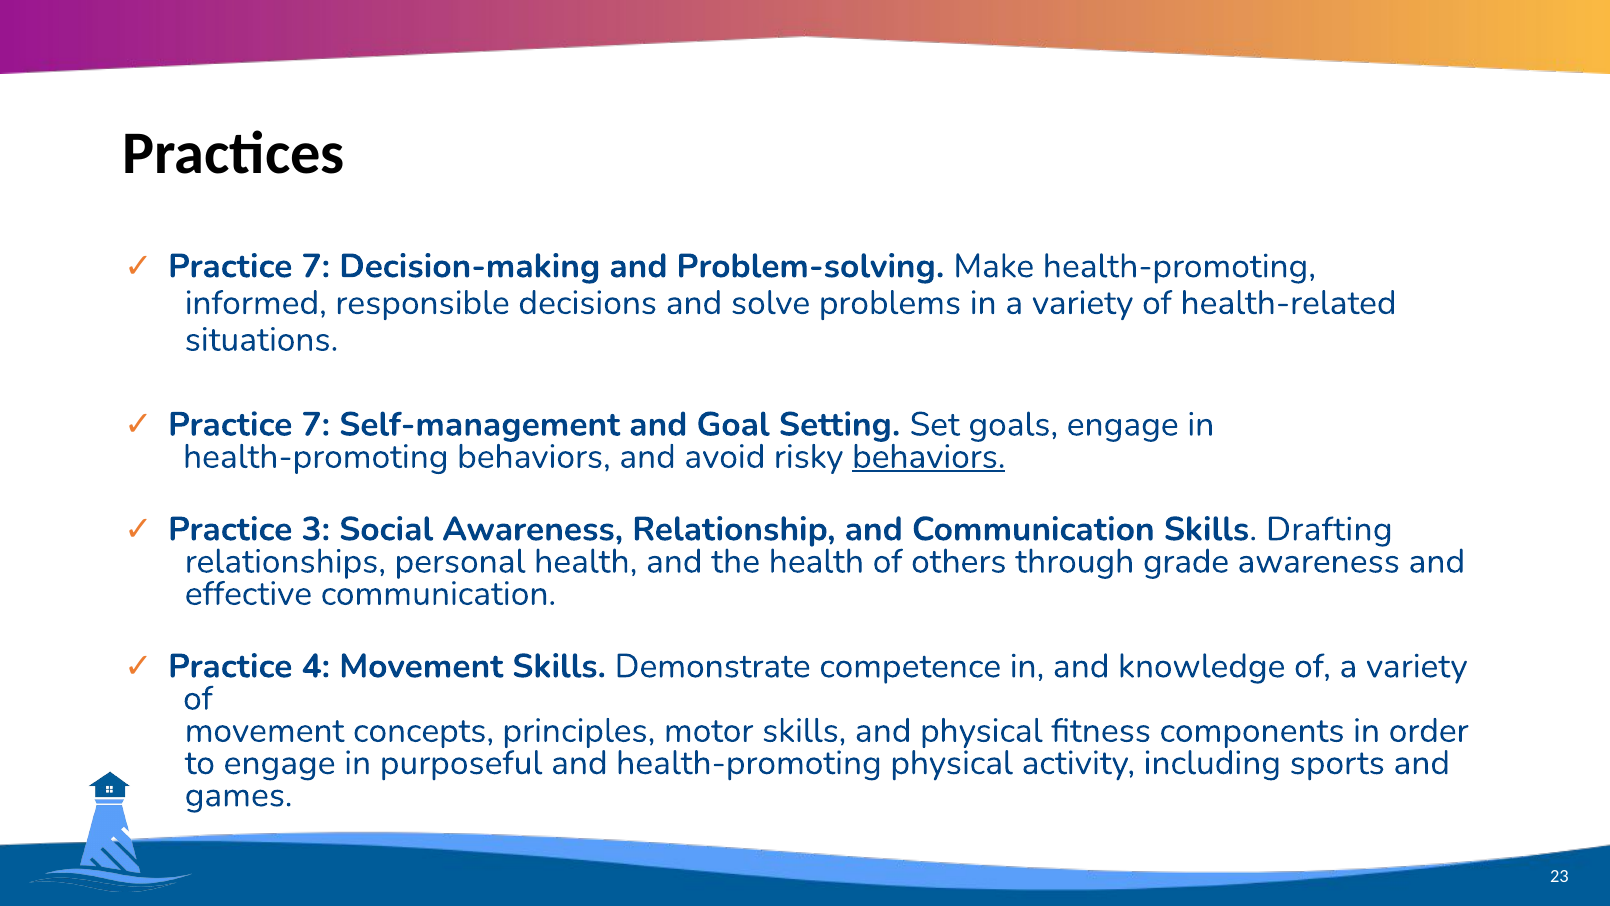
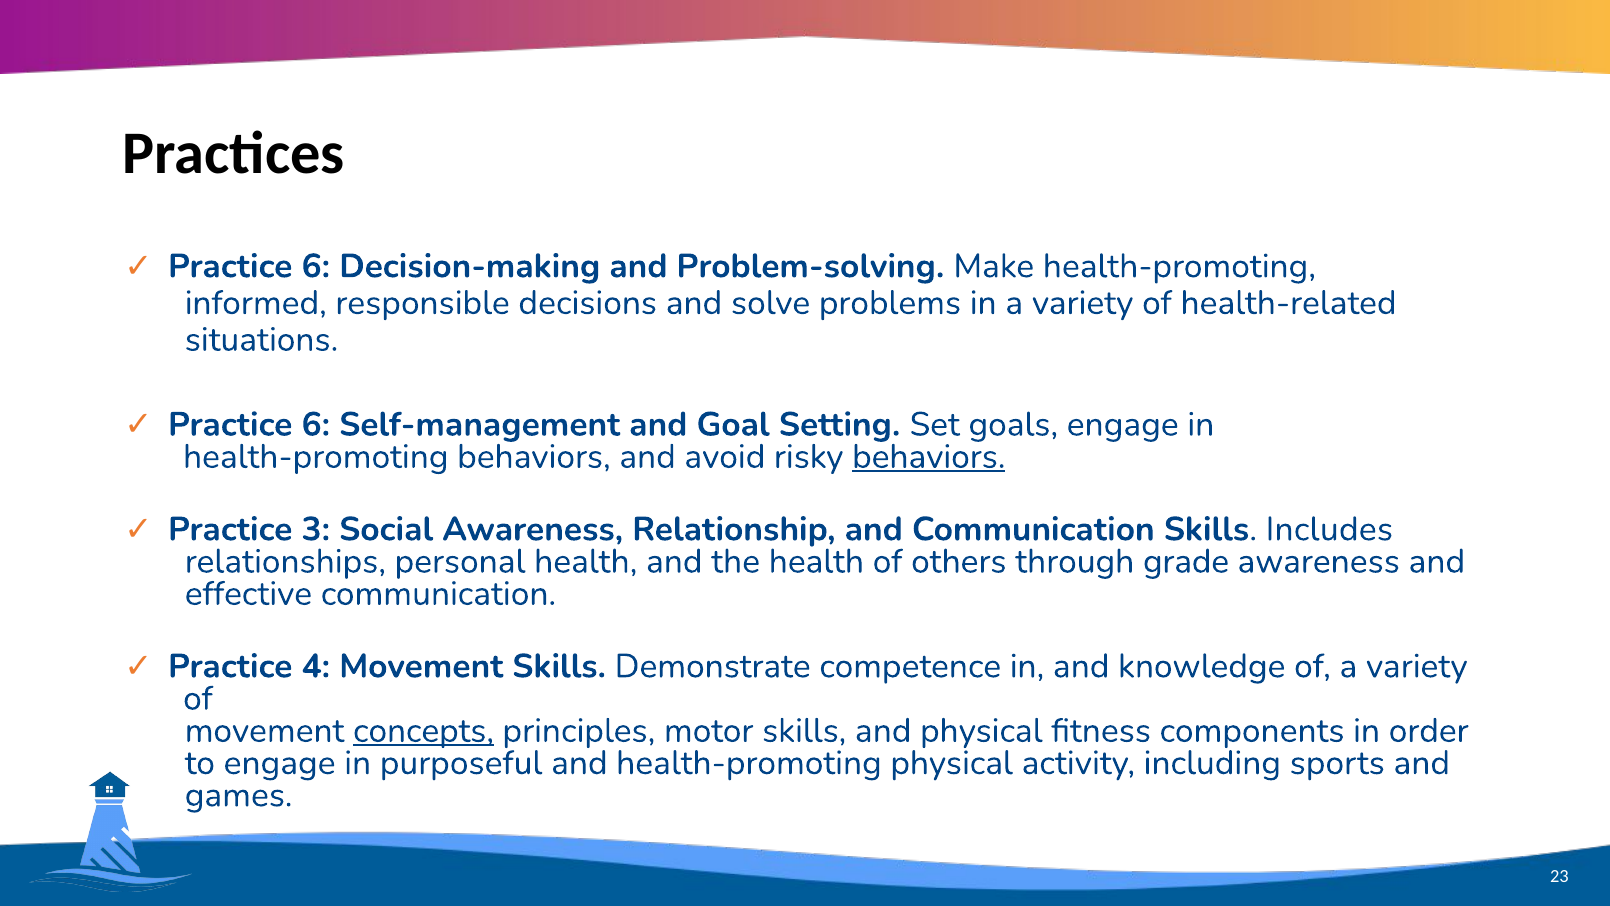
7: 7 -> 6 (316, 266)
7: 7 -> 6 (316, 424)
Drafting: Drafting -> Includes (1329, 529)
concepts underline: none -> present (423, 730)
